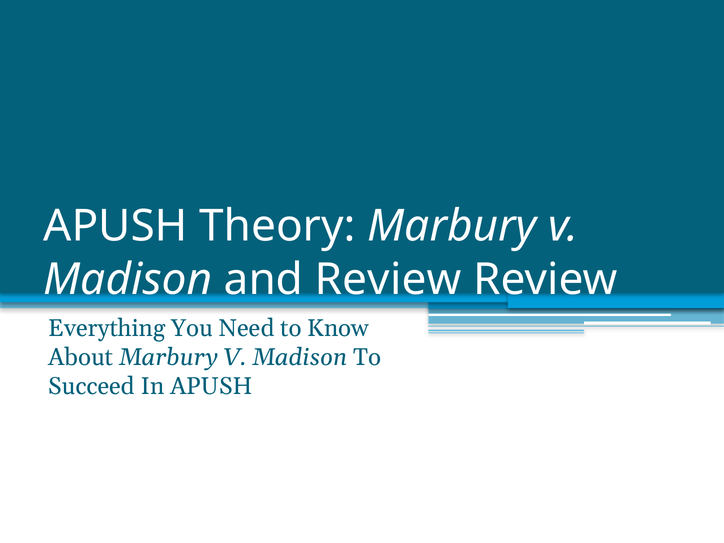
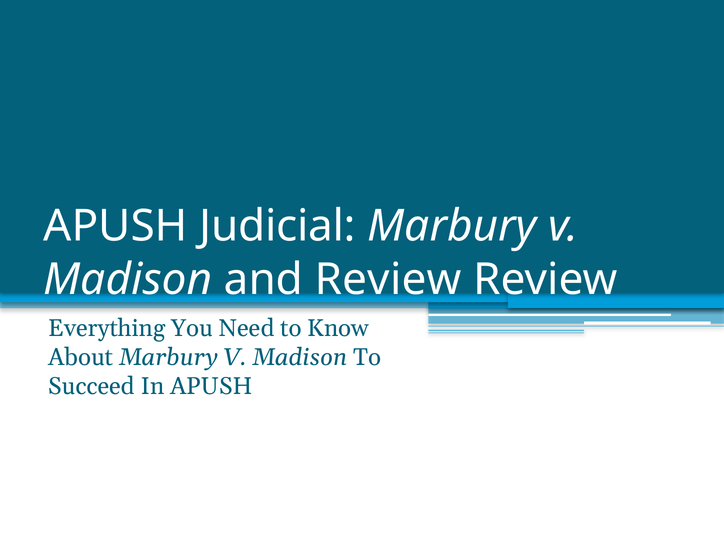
Theory: Theory -> Judicial (277, 226)
